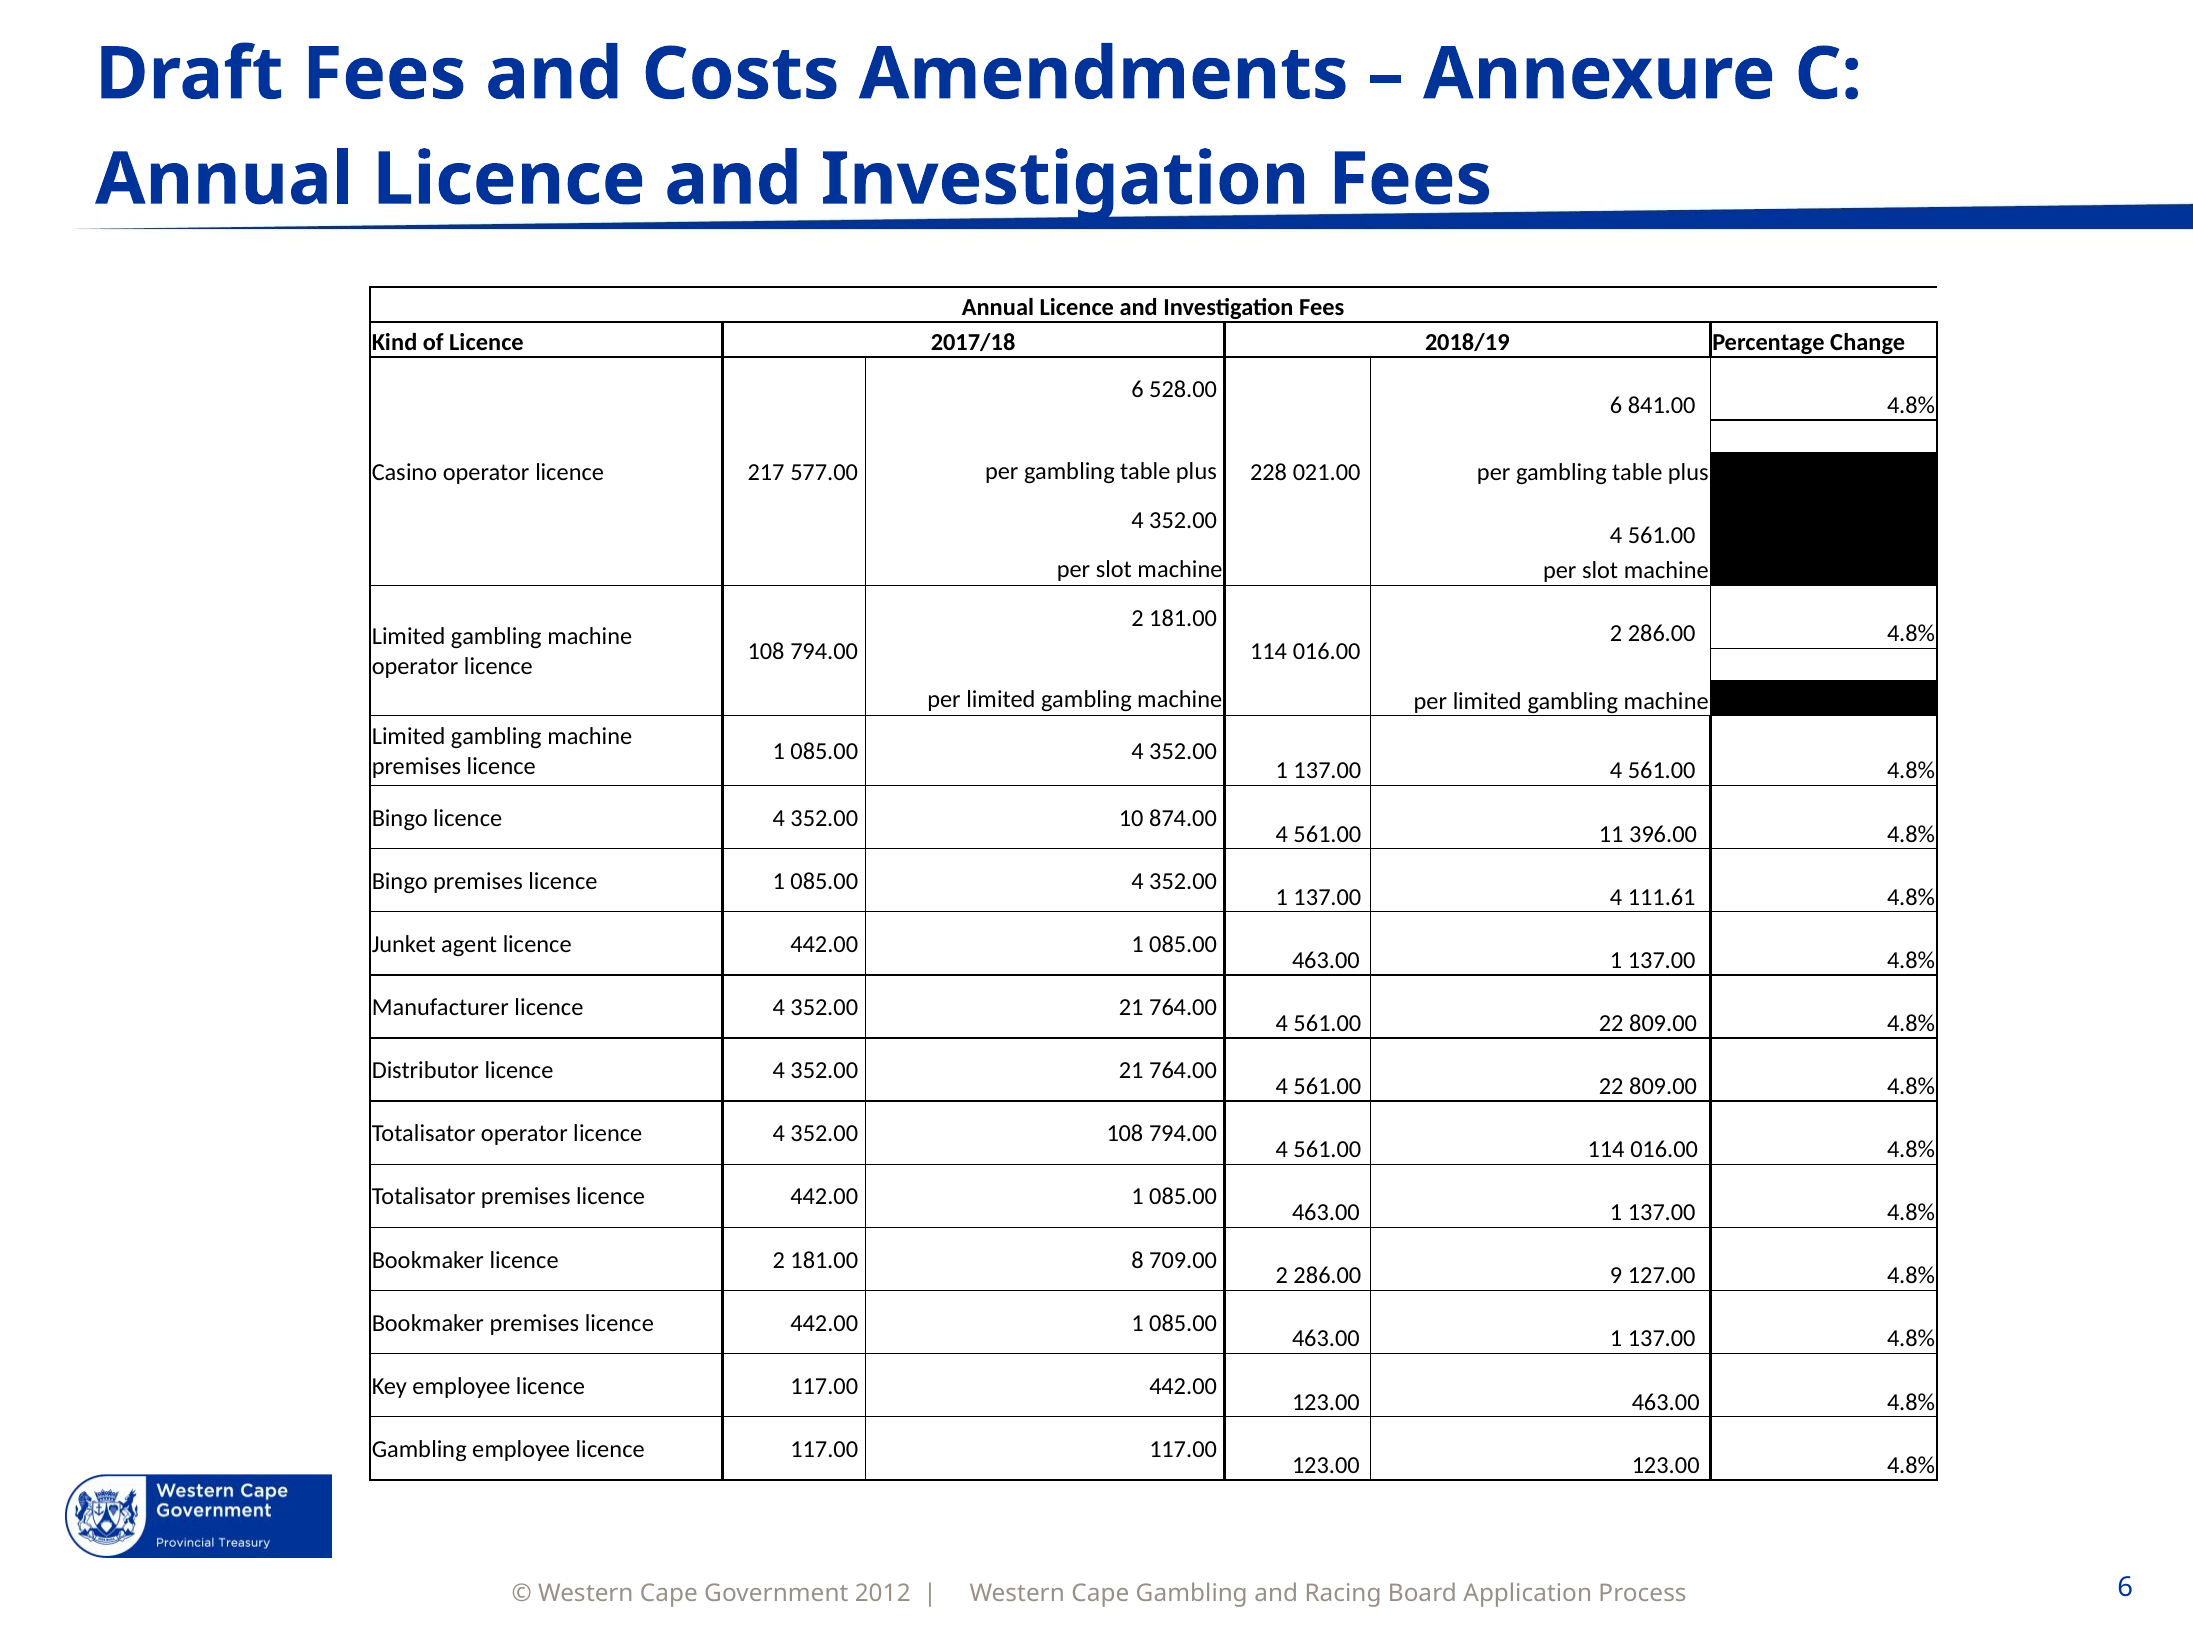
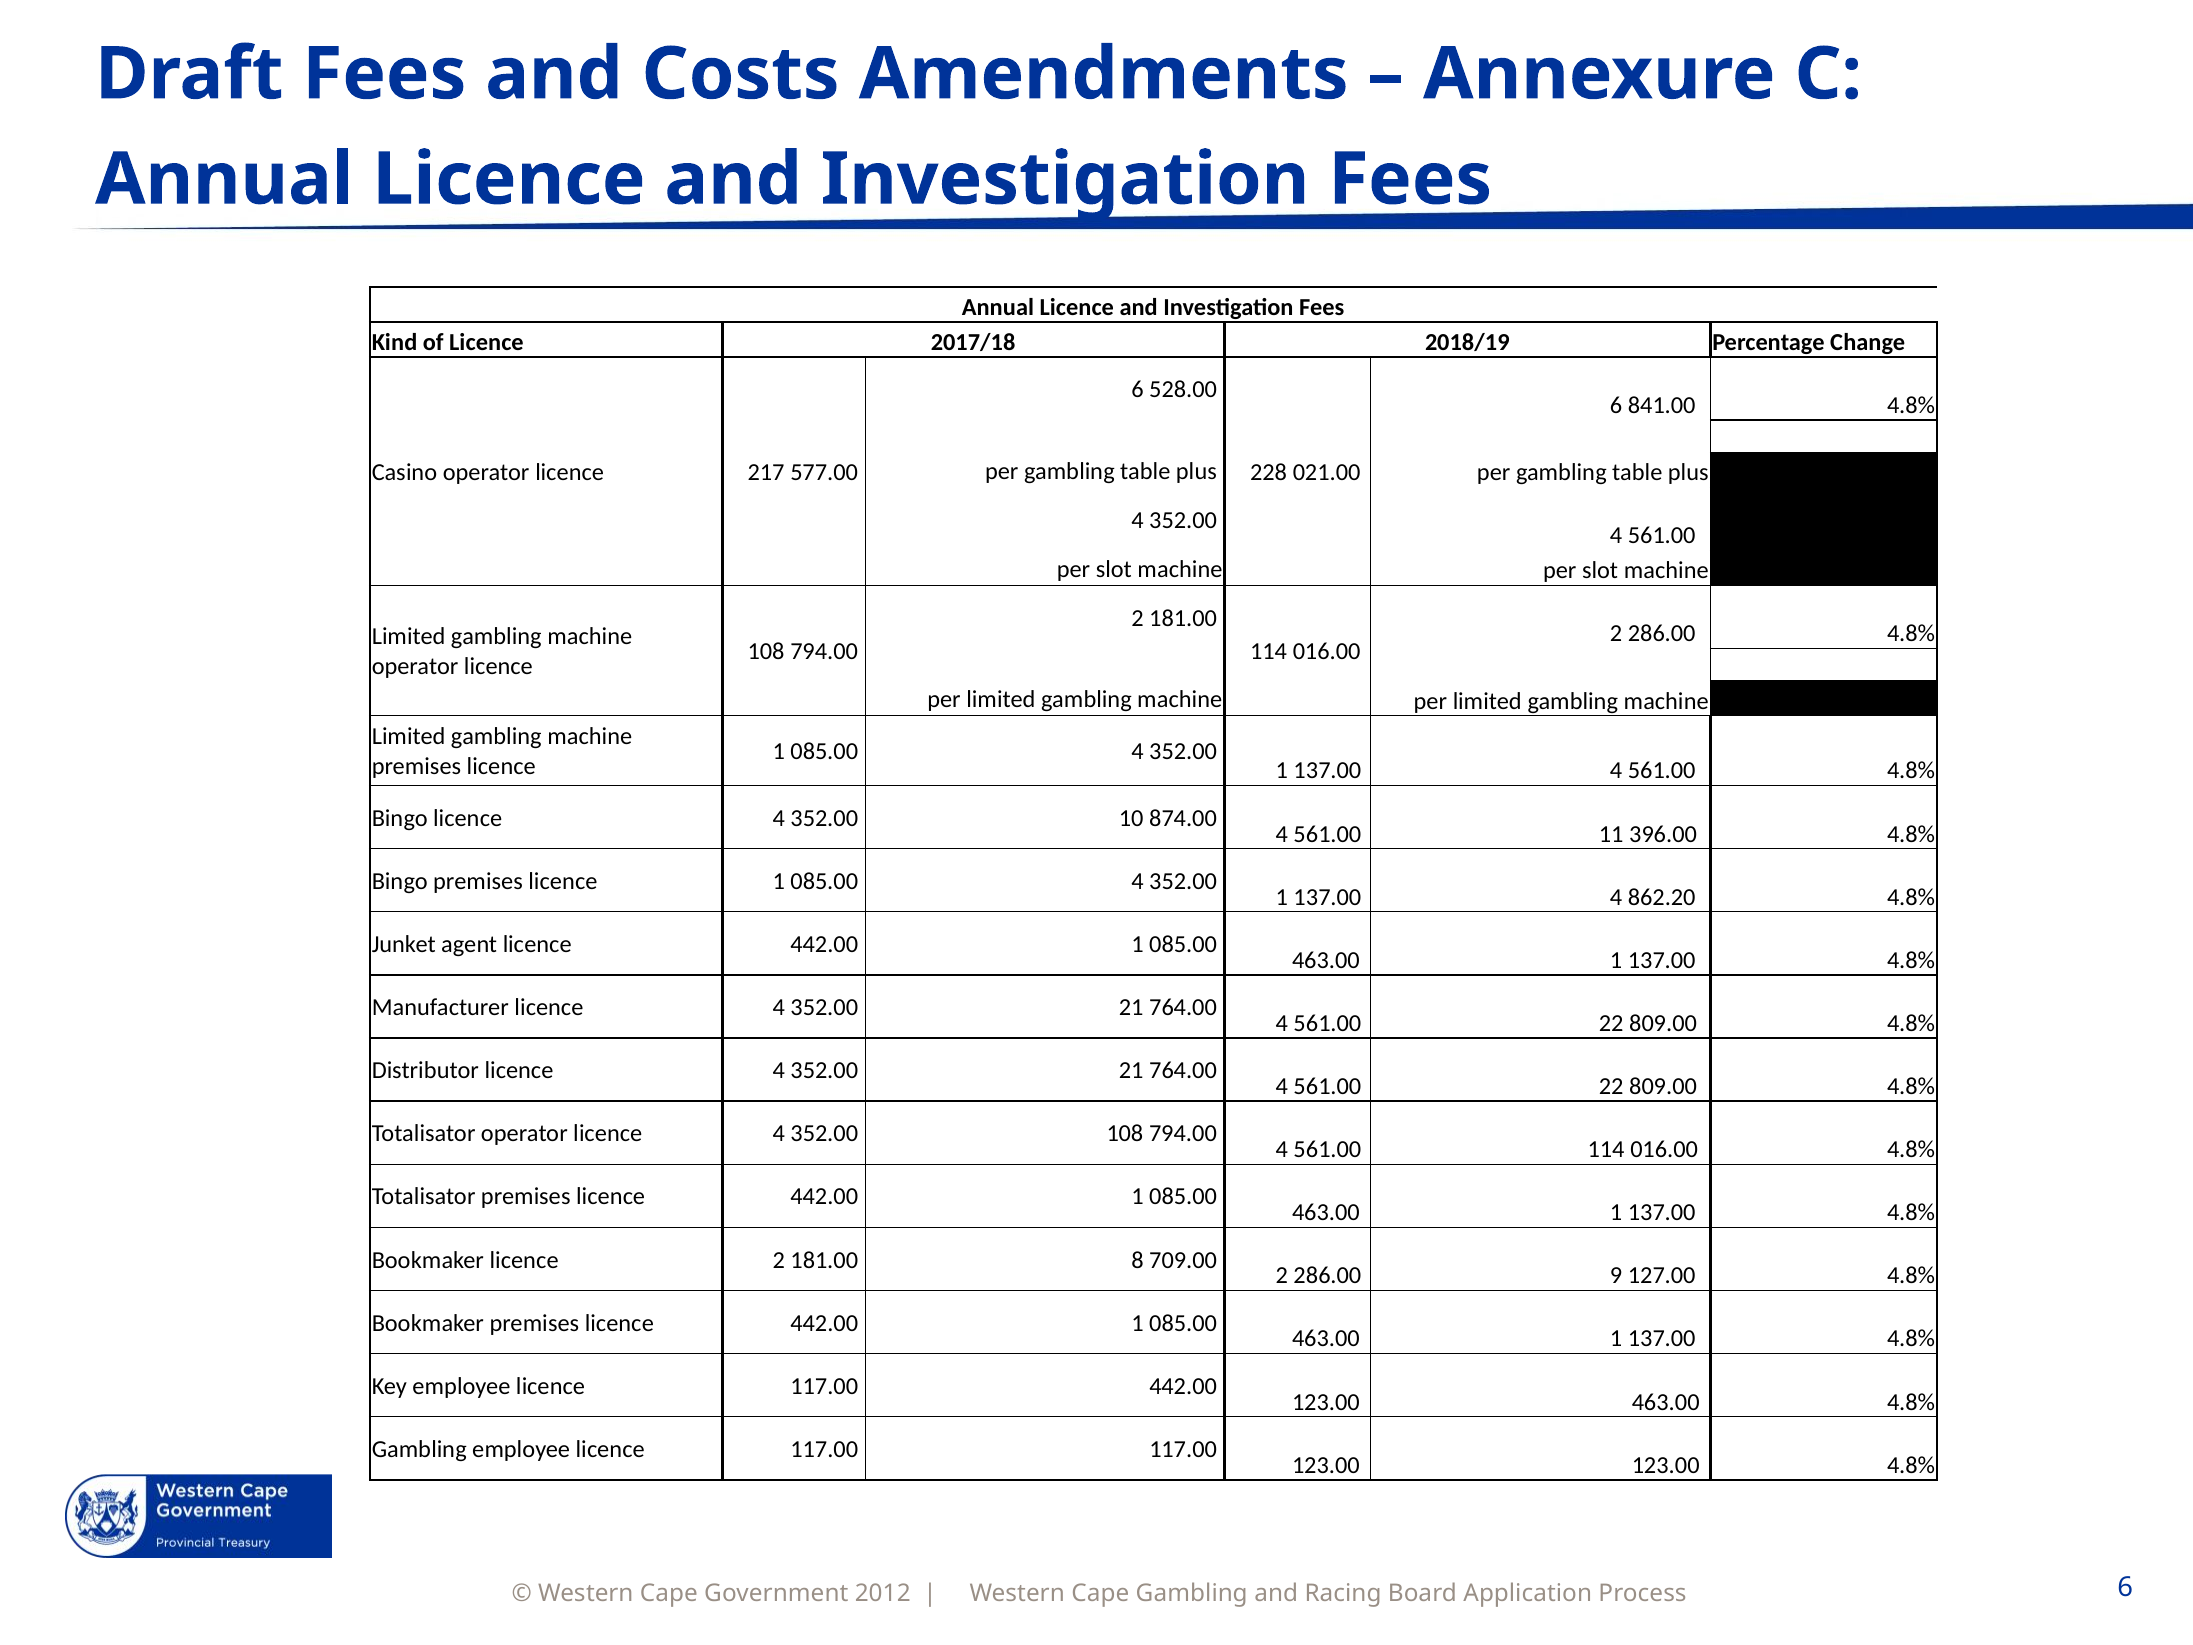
111.61: 111.61 -> 862.20 (1662, 897)
